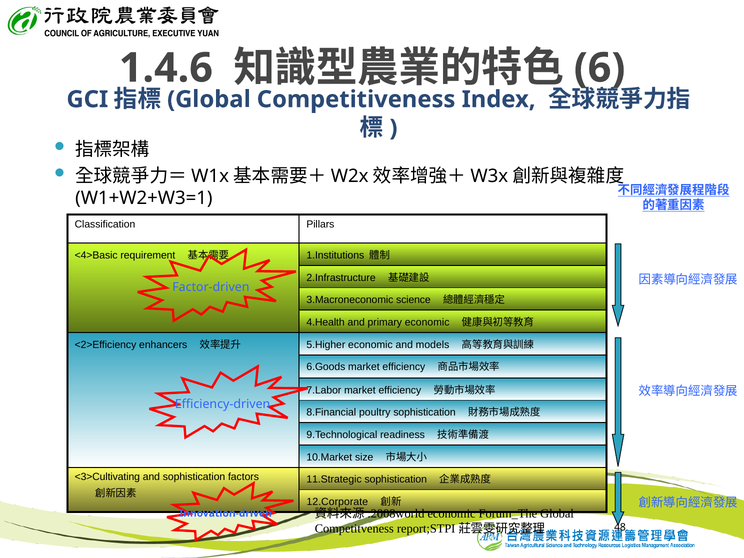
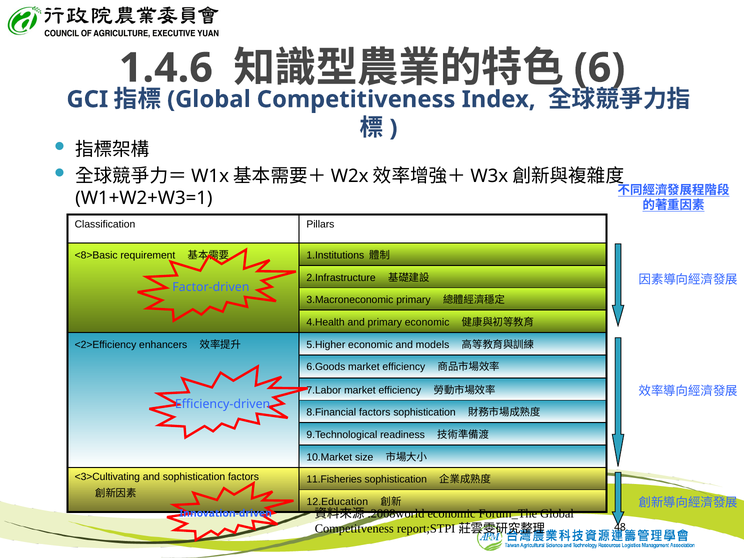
<4>Basic: <4>Basic -> <8>Basic (96, 255)
3.Macroneconomic science: science -> primary (413, 300)
8.Financial poultry: poultry -> factors (375, 412)
11.Strategic: 11.Strategic -> 11.Fisheries (334, 480)
12.Corporate: 12.Corporate -> 12.Education (337, 502)
